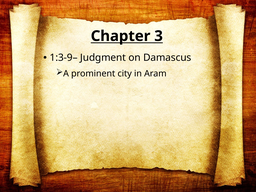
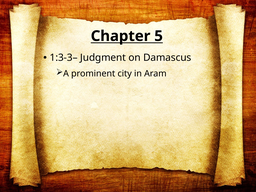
3: 3 -> 5 (159, 36)
1:3-9–: 1:3-9– -> 1:3-3– (64, 58)
